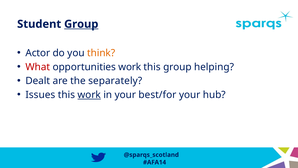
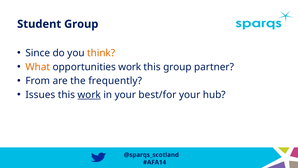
Group underline: present -> none (81, 24)
Actor: Actor -> Since (38, 53)
What colour: red -> orange (38, 67)
helping: helping -> partner (214, 67)
Dealt: Dealt -> From (38, 81)
separately: separately -> frequently (115, 81)
